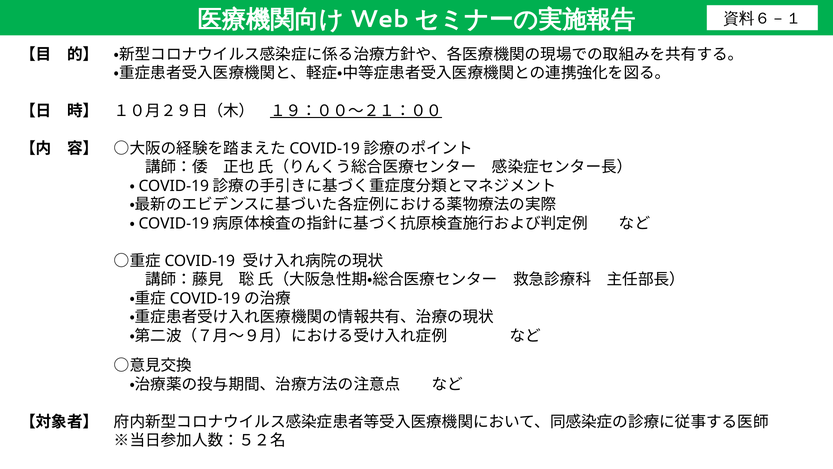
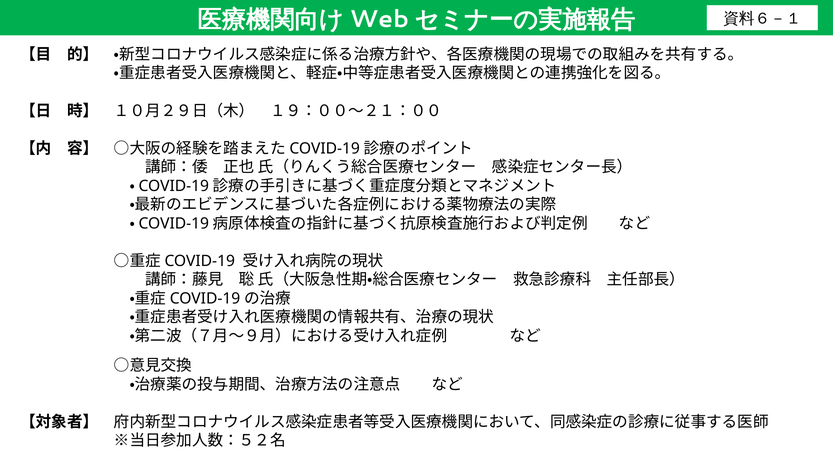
１９：００～２１：００ underline: present -> none (356, 111)
